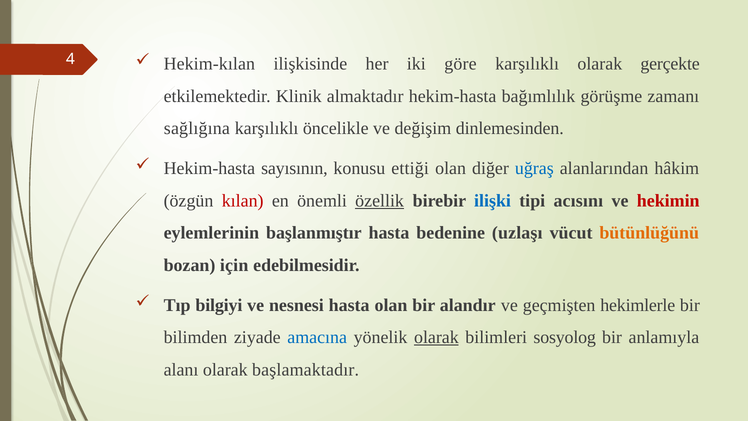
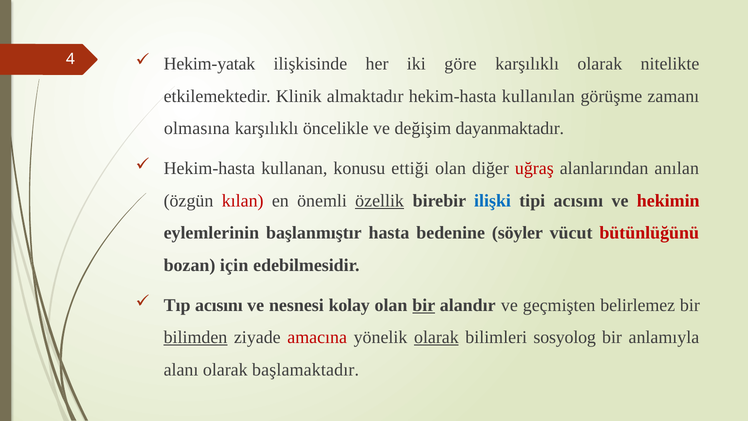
Hekim-kılan: Hekim-kılan -> Hekim-yatak (209, 64)
gerçekte: gerçekte -> nitelikte (670, 64)
bağımlılık: bağımlılık -> kullanılan (538, 96)
sağlığına: sağlığına -> olmasına (197, 128)
dinlemesinden: dinlemesinden -> dayanmaktadır (510, 128)
sayısının: sayısının -> kullanan (294, 168)
uğraş colour: blue -> red (534, 168)
hâkim: hâkim -> anılan (677, 168)
uzlaşı: uzlaşı -> söyler (517, 233)
bütünlüğünü colour: orange -> red (649, 233)
Tıp bilgiyi: bilgiyi -> acısını (219, 305)
nesnesi hasta: hasta -> kolay (349, 305)
bir underline: none -> present (424, 305)
hekimlerle: hekimlerle -> belirlemez (638, 305)
bilimden underline: none -> present (195, 337)
amacına colour: blue -> red (317, 337)
